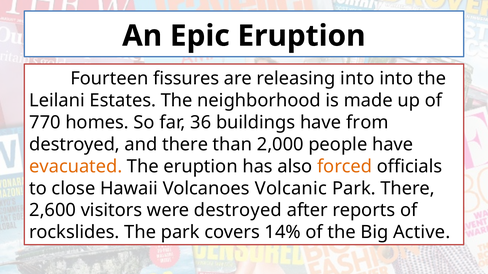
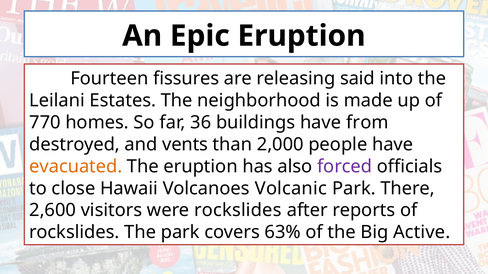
releasing into: into -> said (357, 79)
and there: there -> vents (185, 145)
forced colour: orange -> purple (345, 167)
were destroyed: destroyed -> rockslides (238, 211)
14%: 14% -> 63% (283, 233)
